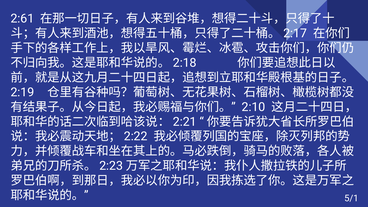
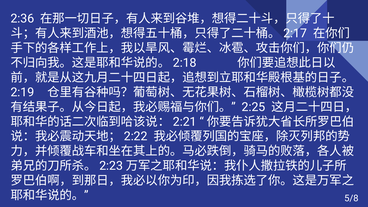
2:61: 2:61 -> 2:36 (22, 19)
2:10: 2:10 -> 2:25 (254, 107)
5/1: 5/1 -> 5/8 (351, 198)
